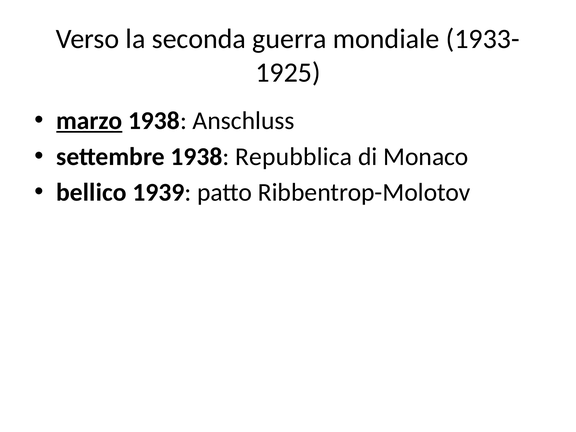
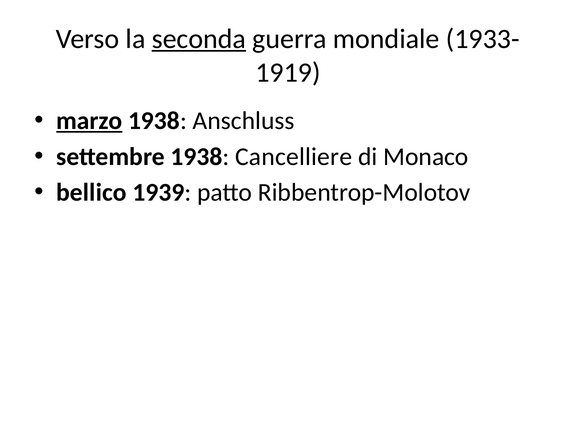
seconda underline: none -> present (199, 39)
1925: 1925 -> 1919 (288, 73)
Repubblica: Repubblica -> Cancelliere (294, 157)
